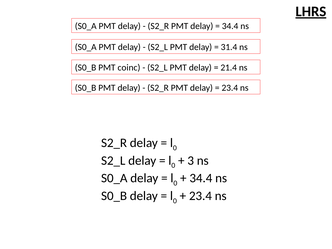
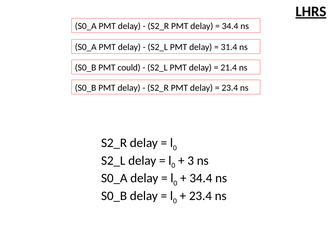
coinc: coinc -> could (129, 68)
